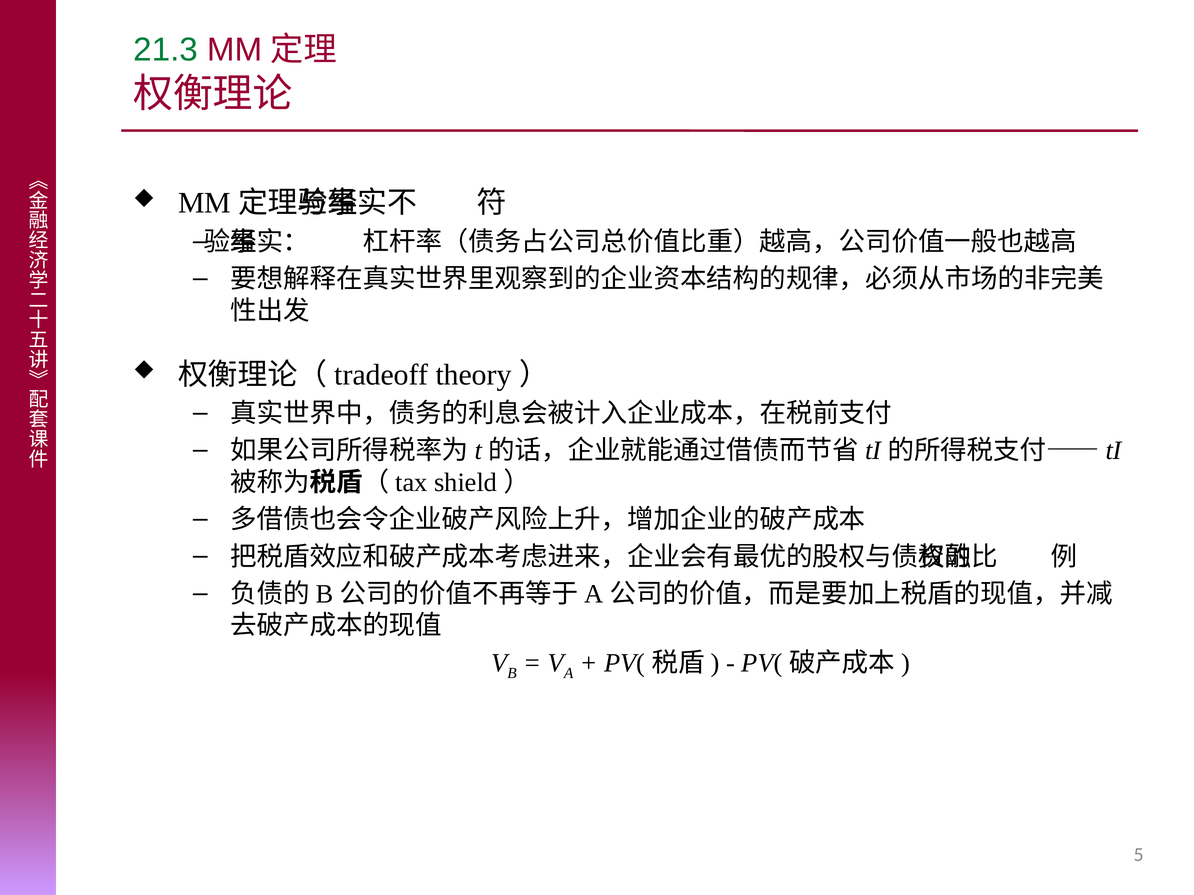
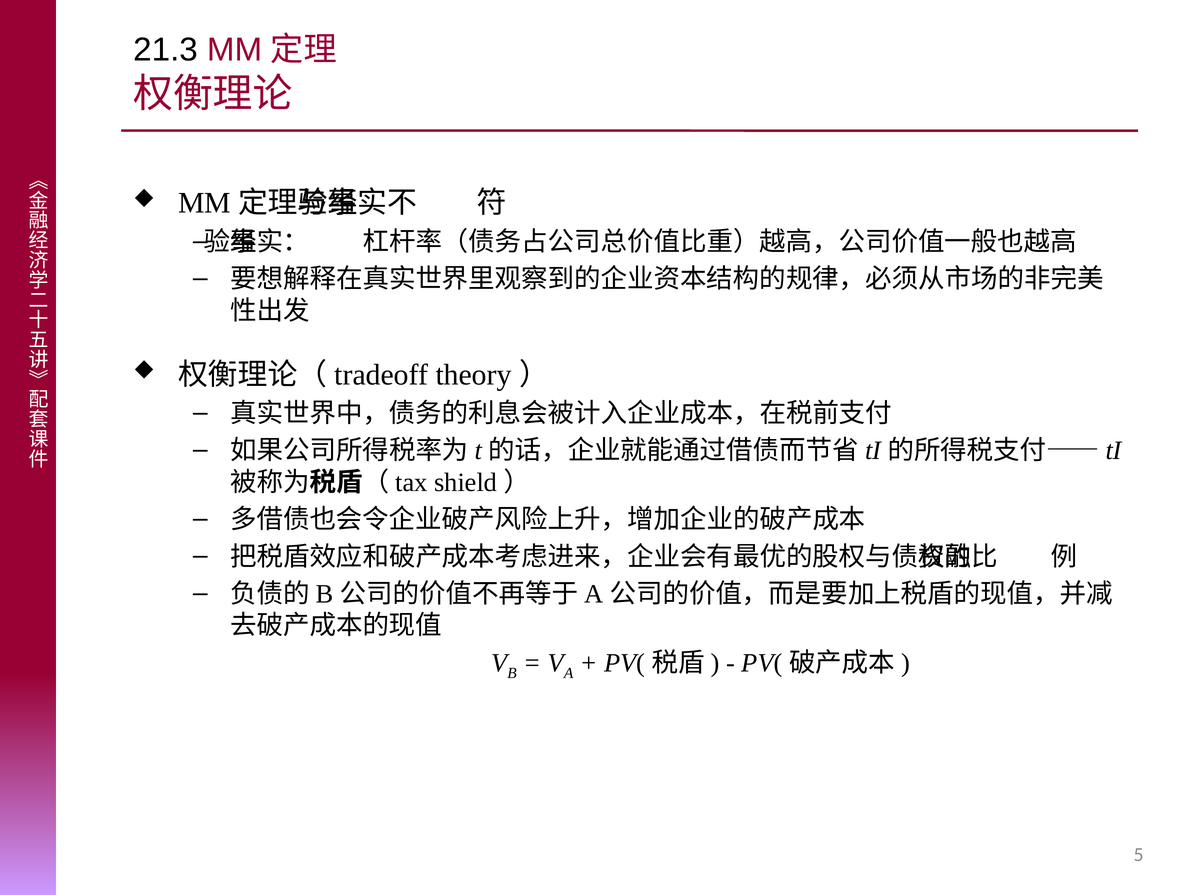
21.3 colour: green -> black (165, 50)
